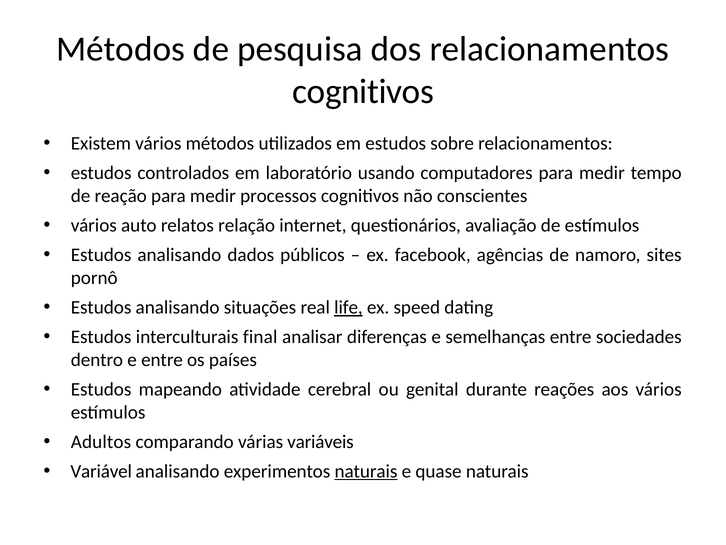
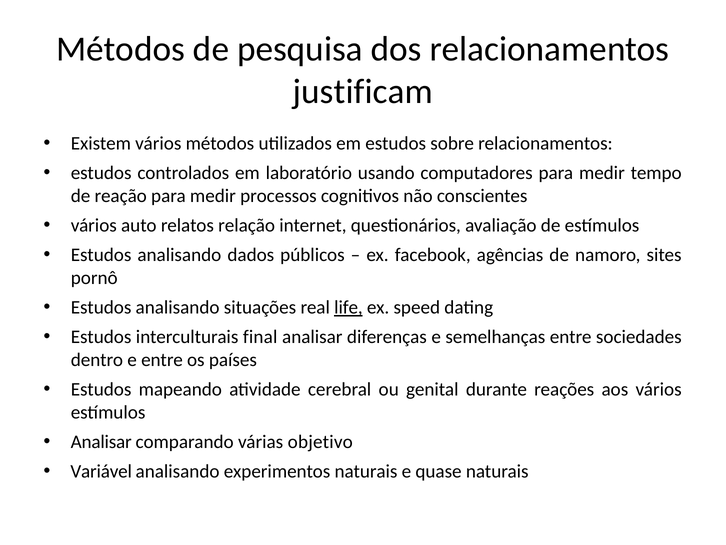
cognitivos: cognitivos -> justificam (363, 91)
Adultos: Adultos -> Analisar (101, 442)
variáveis: variáveis -> objetivo (320, 442)
naturais underline: present -> none (366, 471)
